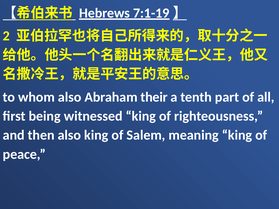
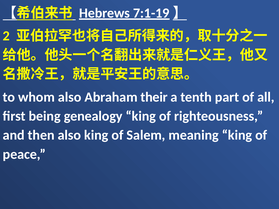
witnessed: witnessed -> genealogy (93, 116)
